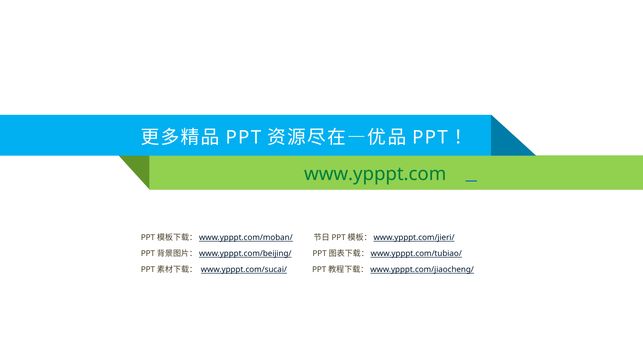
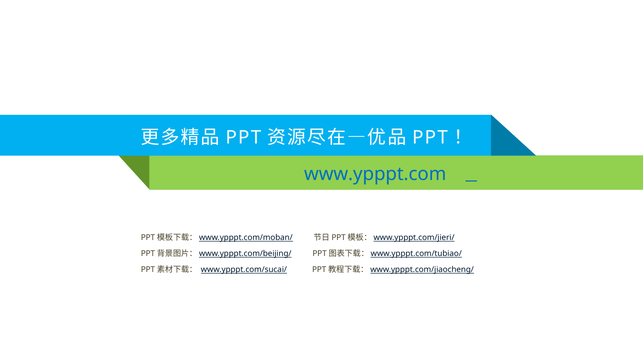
www.ypppt.com colour: green -> blue (375, 174)
